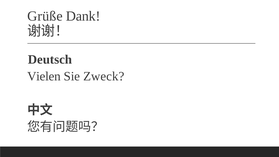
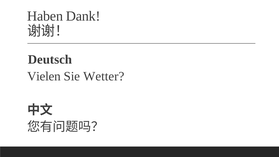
Grüße: Grüße -> Haben (45, 16)
Zweck: Zweck -> Wetter (104, 76)
